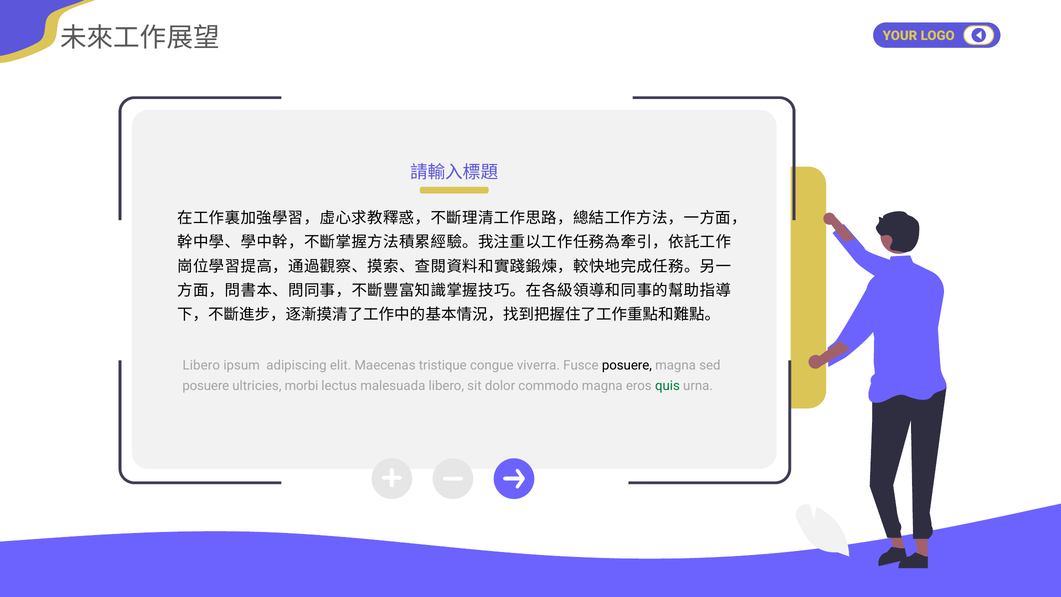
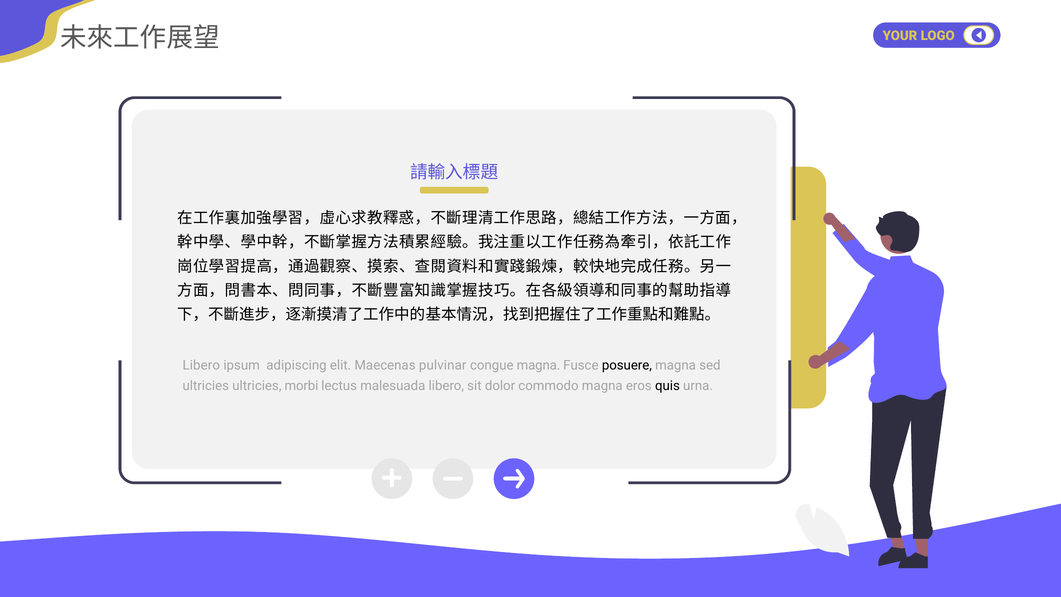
tristique: tristique -> pulvinar (443, 365)
congue viverra: viverra -> magna (538, 365)
posuere: posuere -> ultricies (206, 386)
quis colour: green -> black (667, 386)
